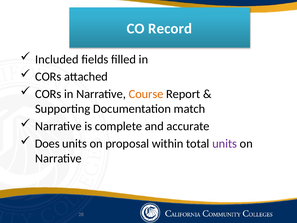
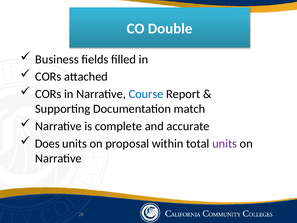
Record: Record -> Double (170, 29)
Included: Included -> Business (57, 59)
Course colour: orange -> blue (146, 94)
